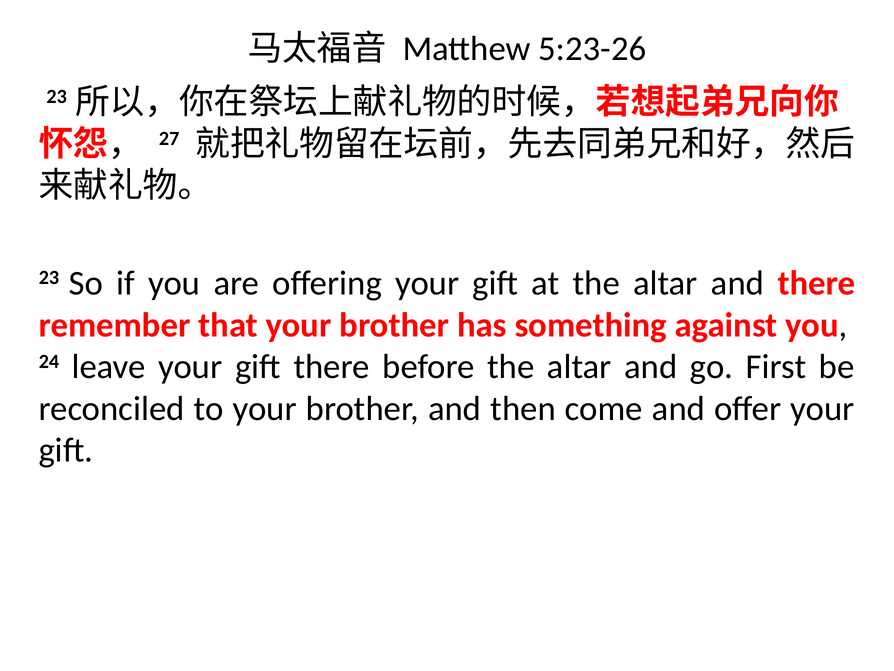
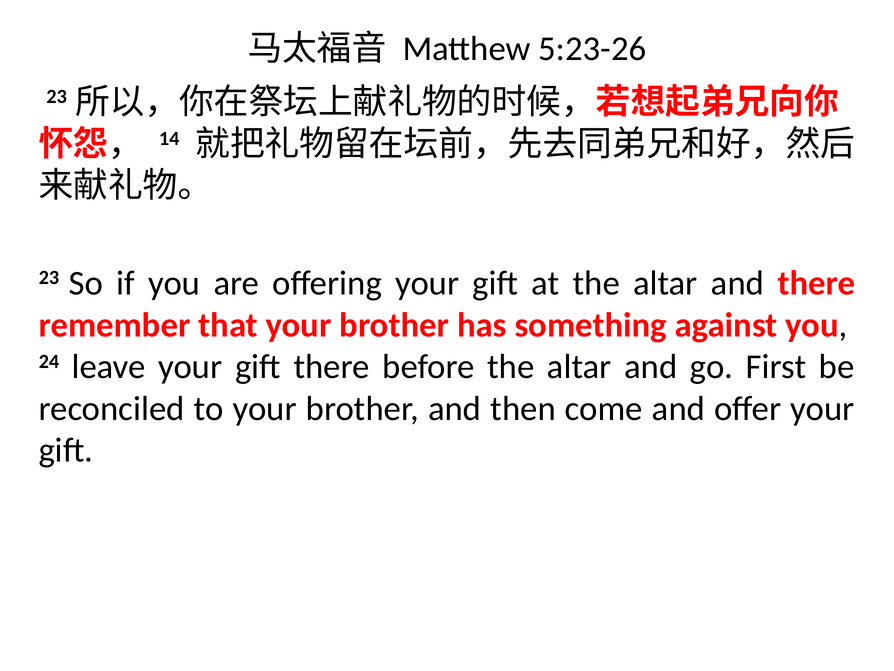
27: 27 -> 14 (169, 138)
